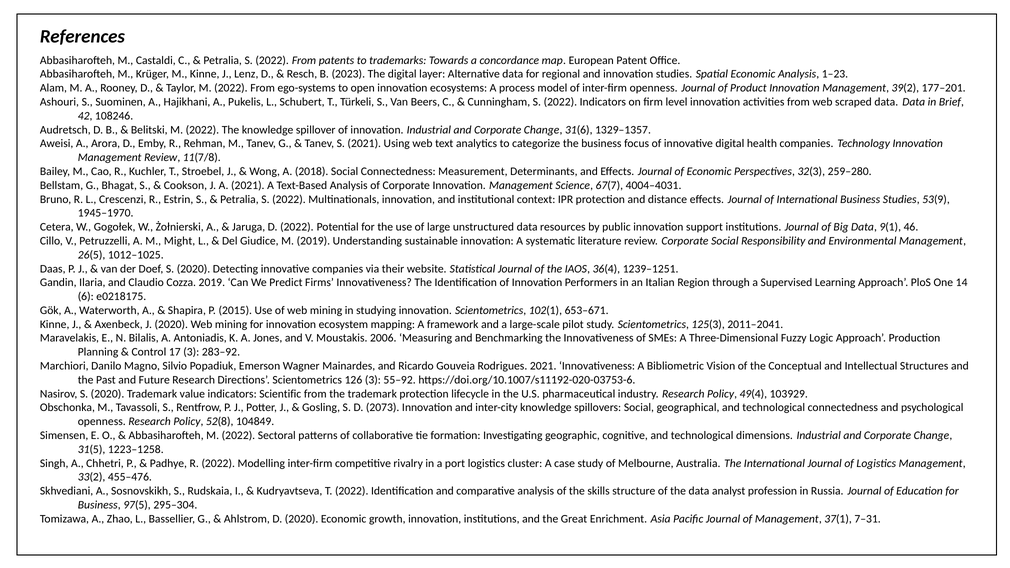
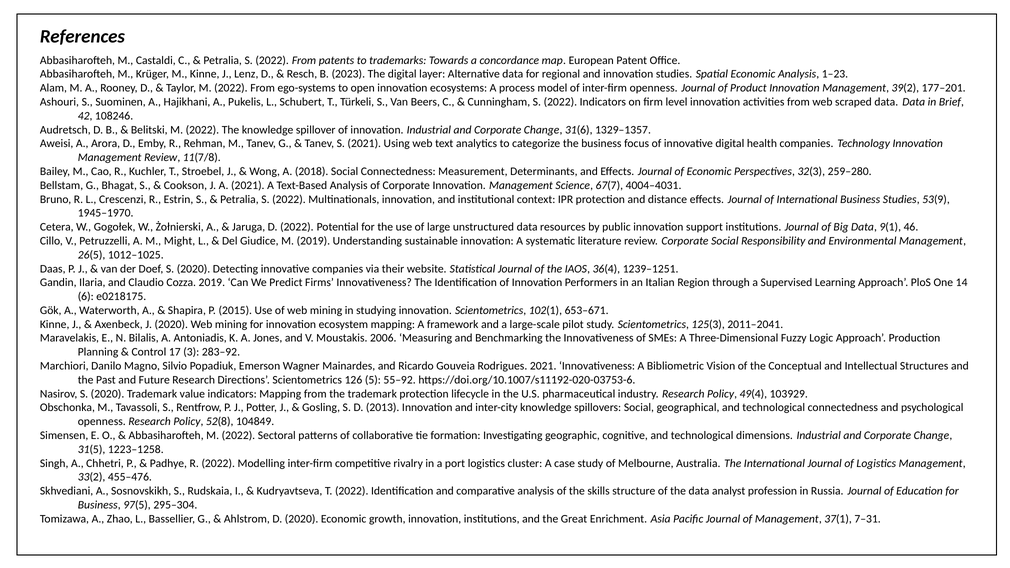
126 3: 3 -> 5 (373, 380)
indicators Scientific: Scientific -> Mapping (280, 394)
2073: 2073 -> 2013 (383, 408)
